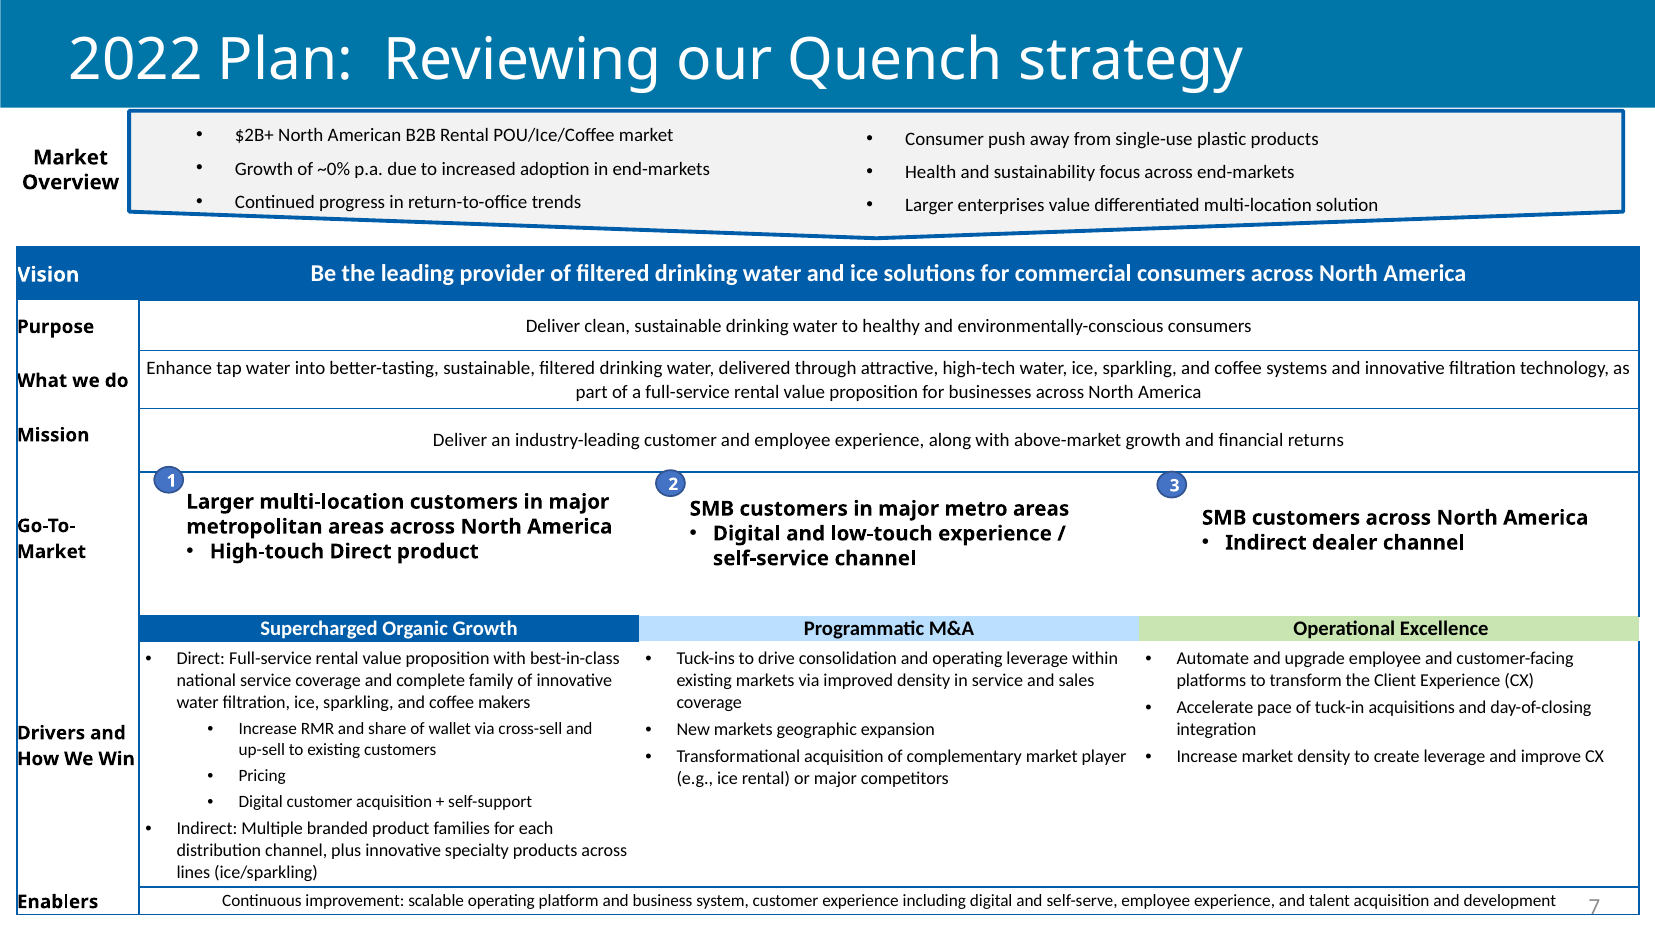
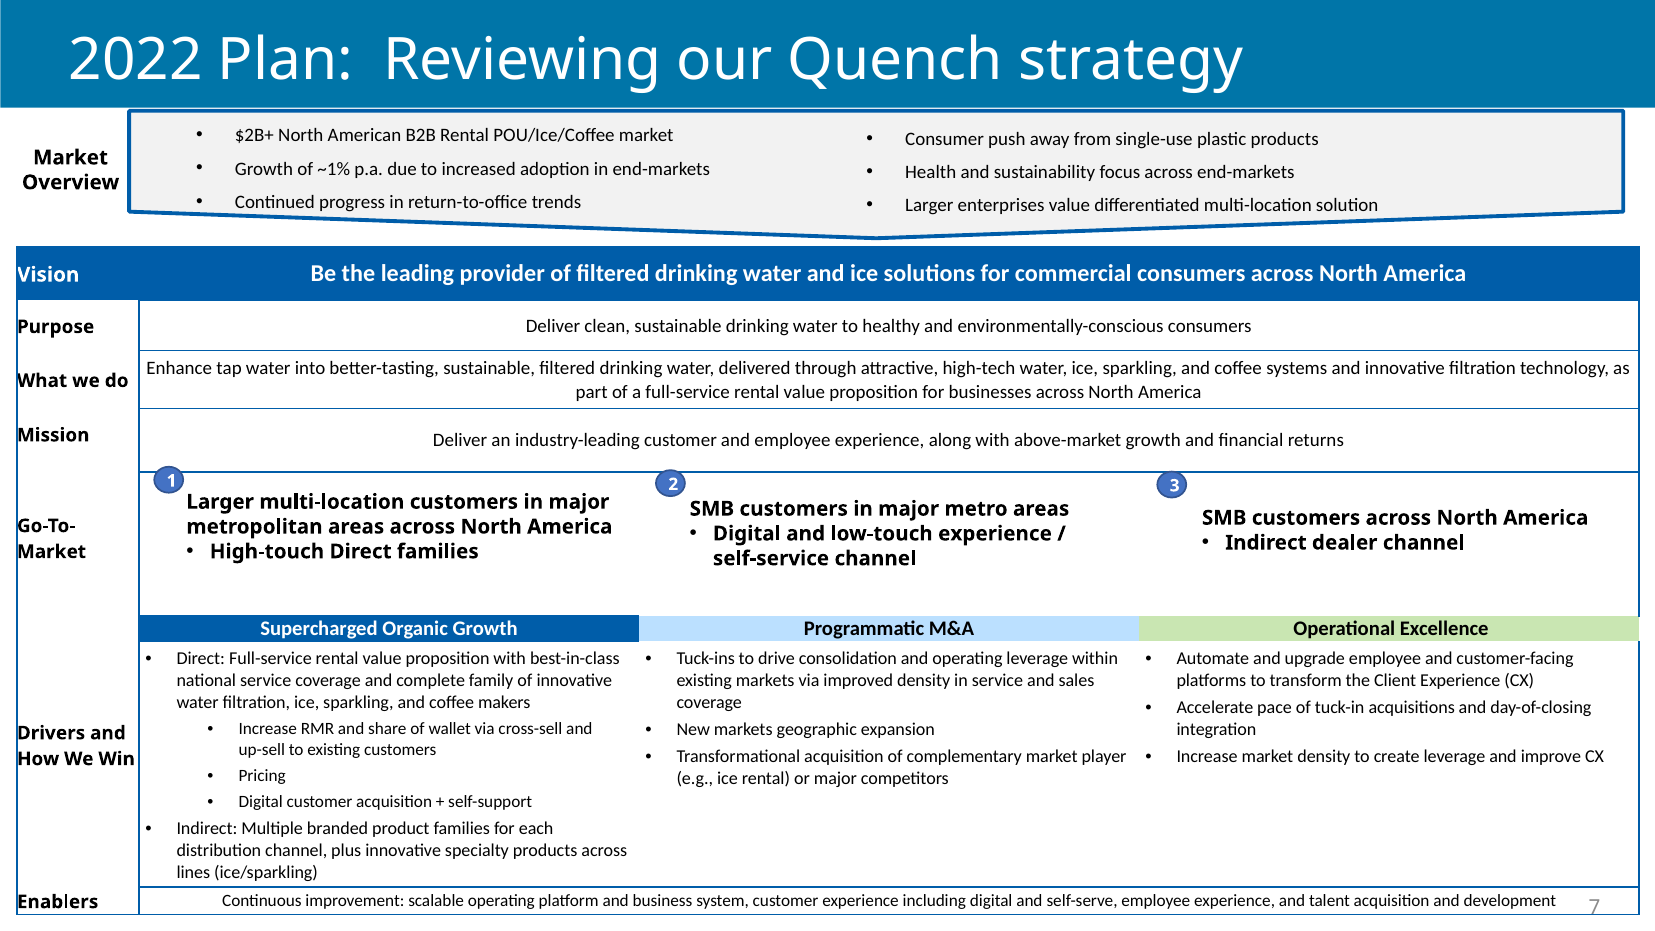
~0%: ~0% -> ~1% (334, 169)
Direct product: product -> families (438, 551)
